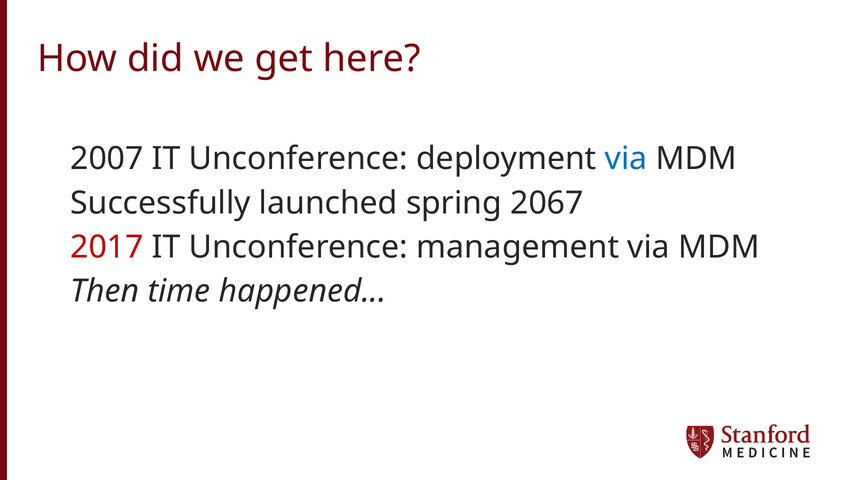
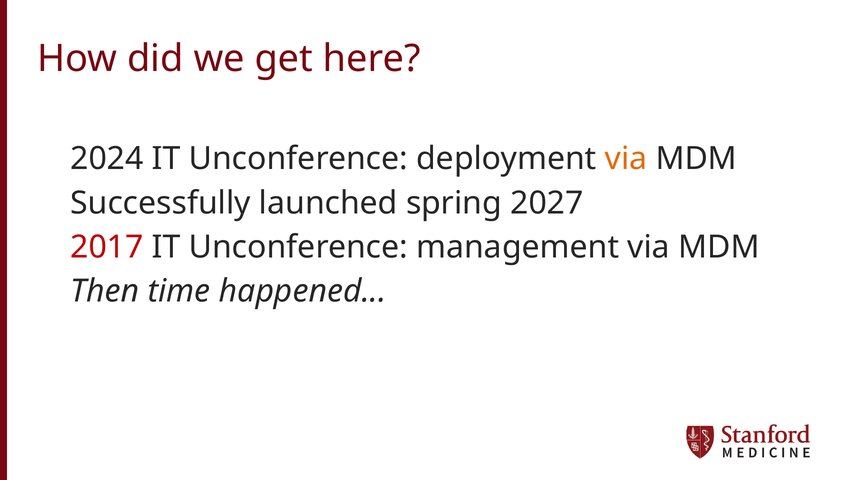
2007: 2007 -> 2024 (107, 159)
via colour: blue -> orange (626, 159)
2067: 2067 -> 2027 (547, 203)
